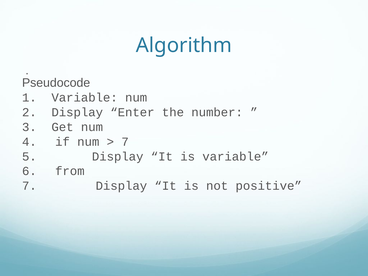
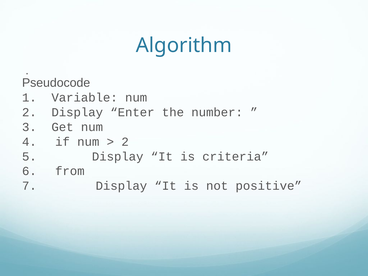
7: 7 -> 2 (125, 142)
is variable: variable -> criteria (236, 156)
